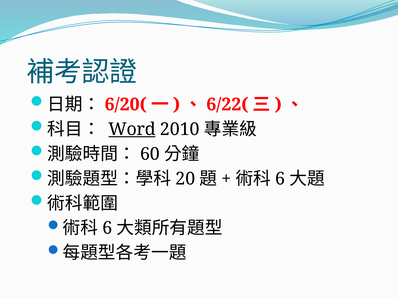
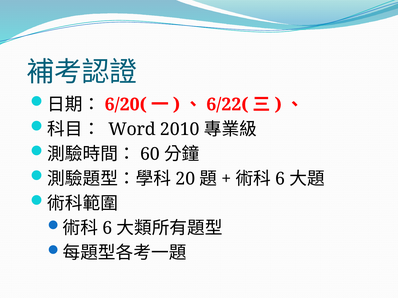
Word underline: present -> none (132, 129)
